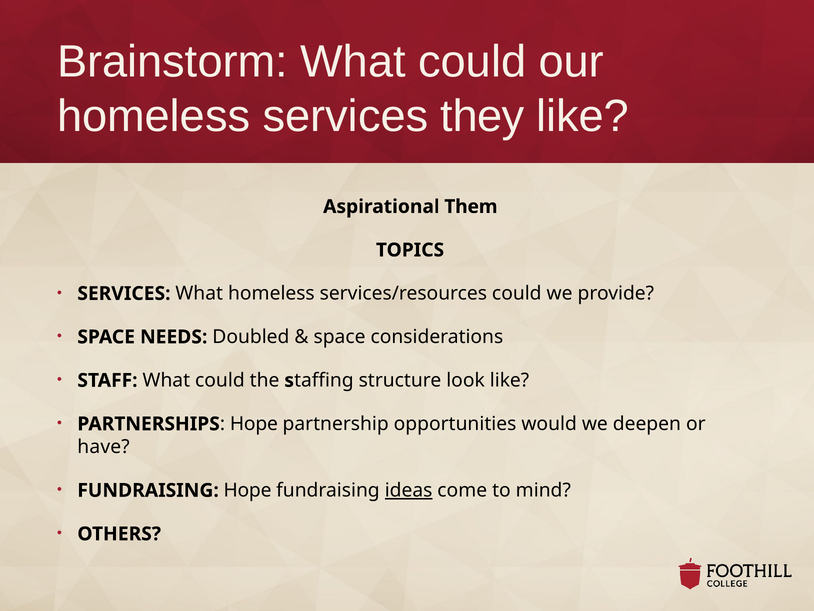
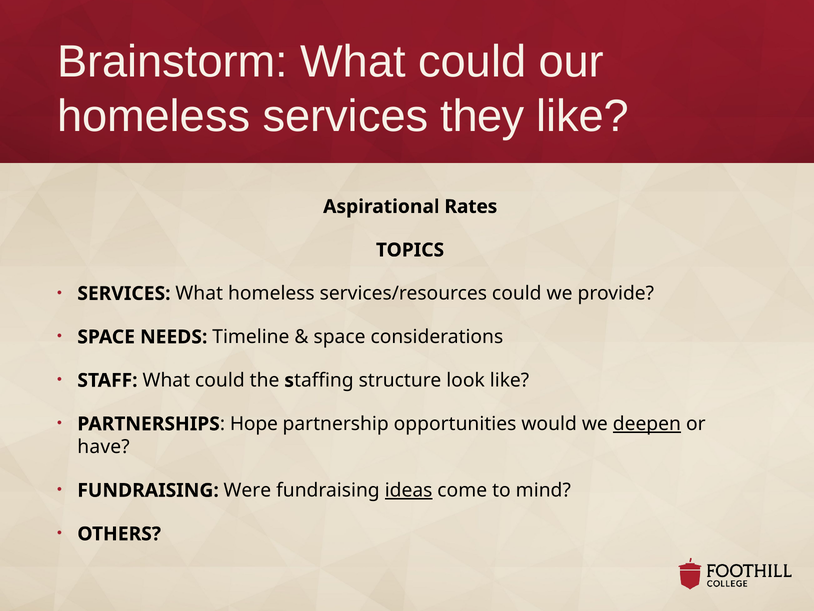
Them: Them -> Rates (471, 206)
Doubled: Doubled -> Timeline (251, 337)
deepen underline: none -> present (647, 424)
FUNDRAISING Hope: Hope -> Were (247, 490)
